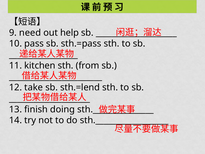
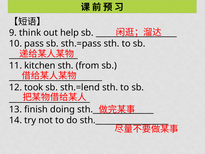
need: need -> think (30, 33)
take: take -> took (34, 87)
